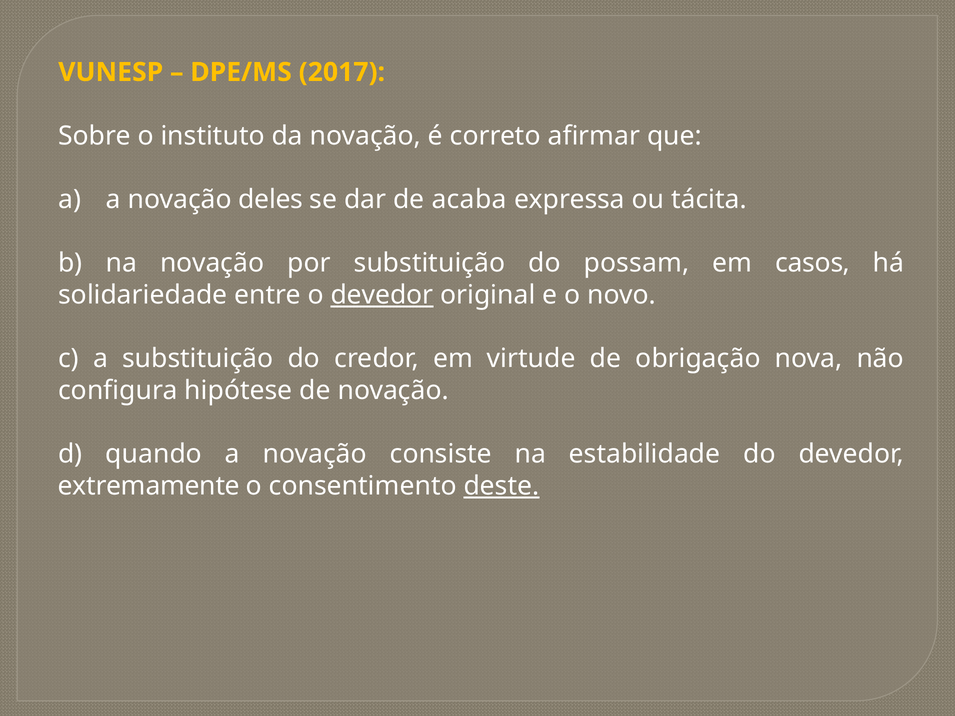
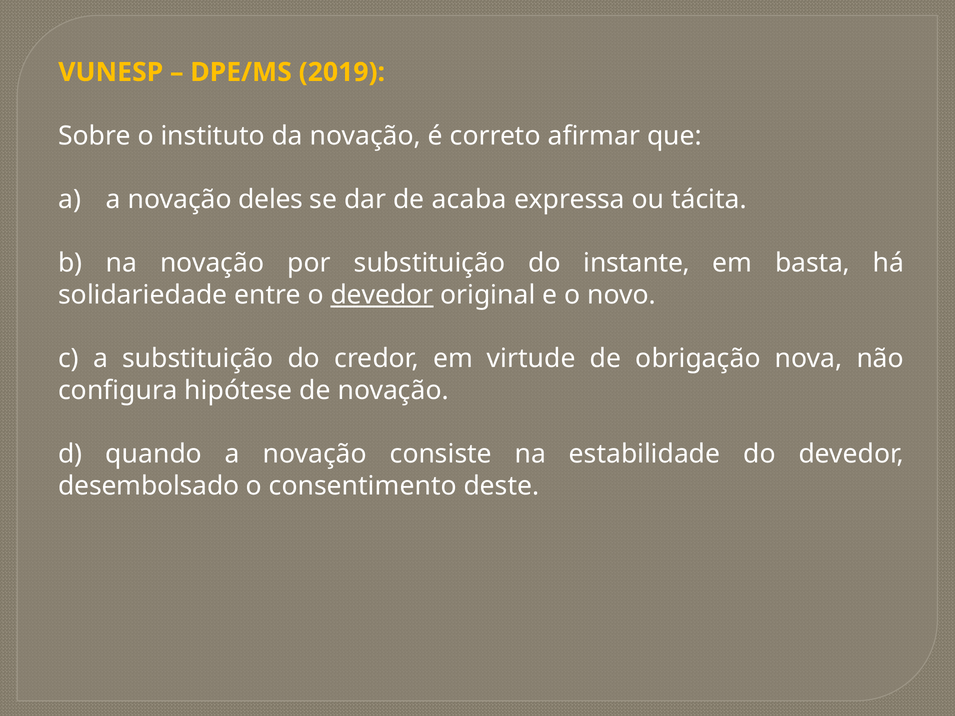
2017: 2017 -> 2019 (342, 72)
possam: possam -> instante (637, 263)
casos: casos -> basta (813, 263)
extremamente: extremamente -> desembolsado (149, 486)
deste underline: present -> none (501, 486)
